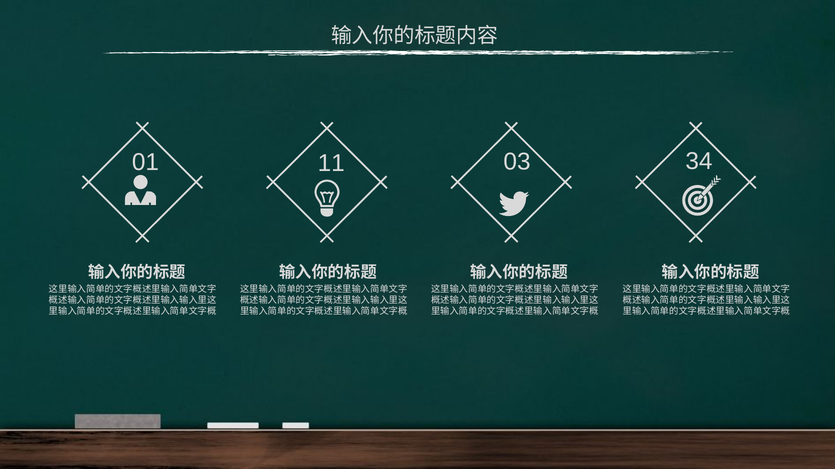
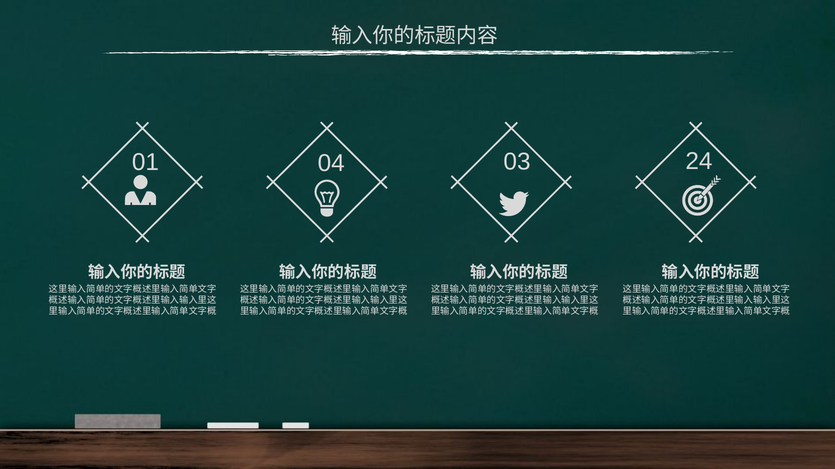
11: 11 -> 04 (331, 163)
34: 34 -> 24 (699, 161)
